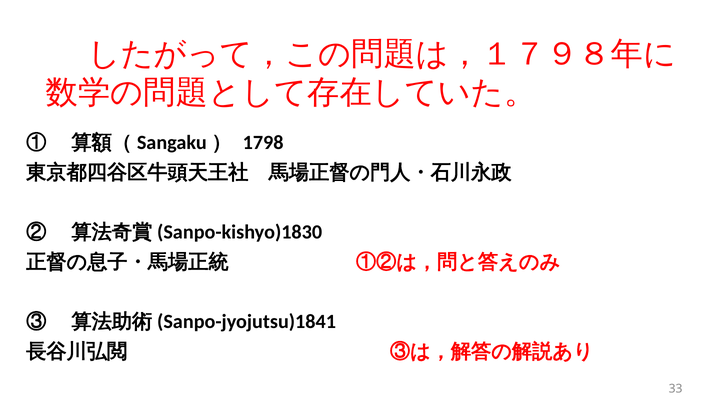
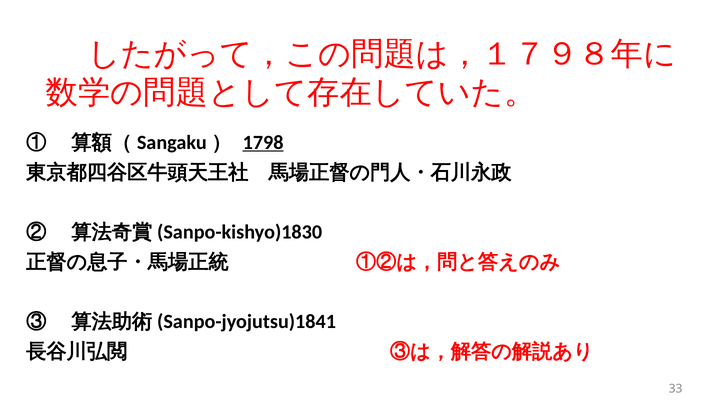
1798 underline: none -> present (263, 143)
